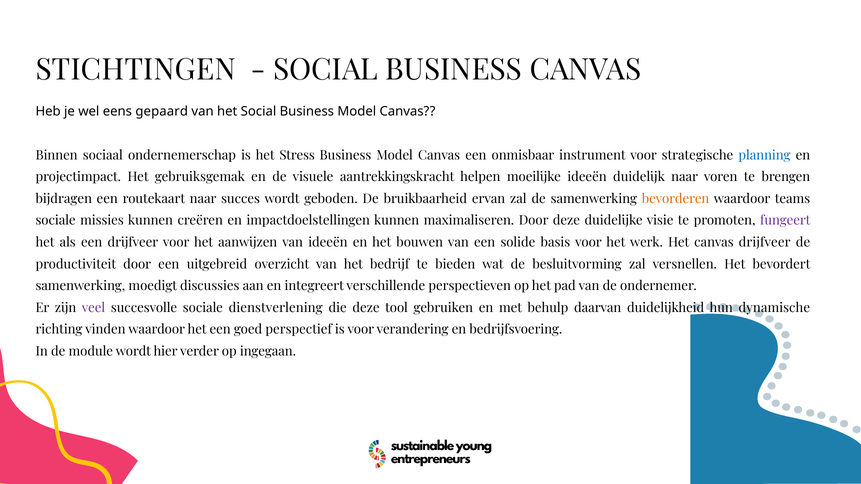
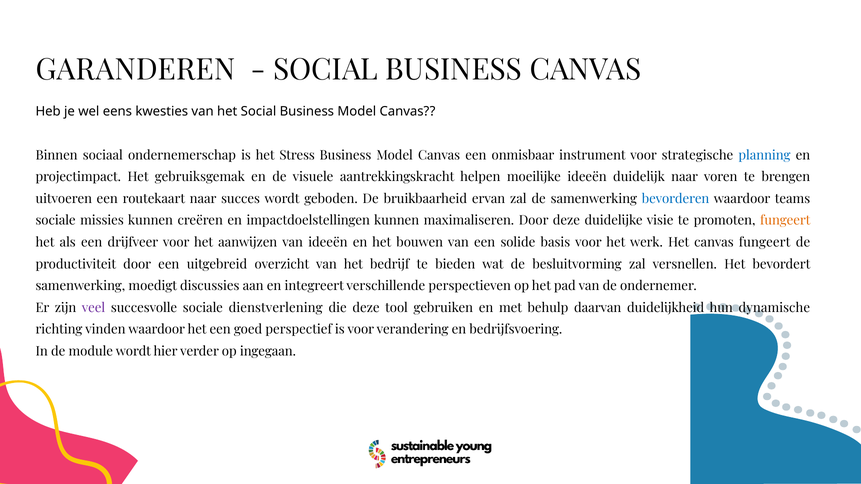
STICHTINGEN: STICHTINGEN -> GARANDEREN (136, 70)
gepaard: gepaard -> kwesties (162, 112)
bijdragen: bijdragen -> uitvoeren (64, 199)
bevorderen colour: orange -> blue (676, 199)
fungeert colour: purple -> orange (785, 221)
canvas drijfveer: drijfveer -> fungeert (765, 243)
